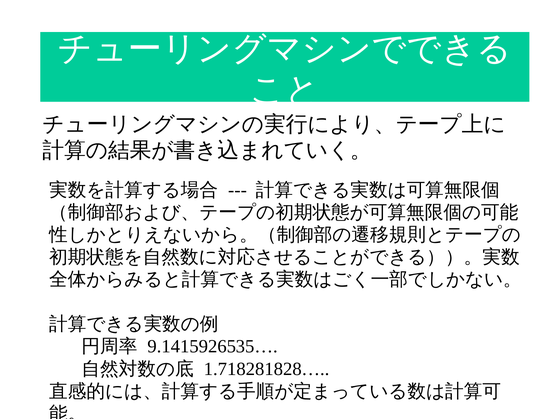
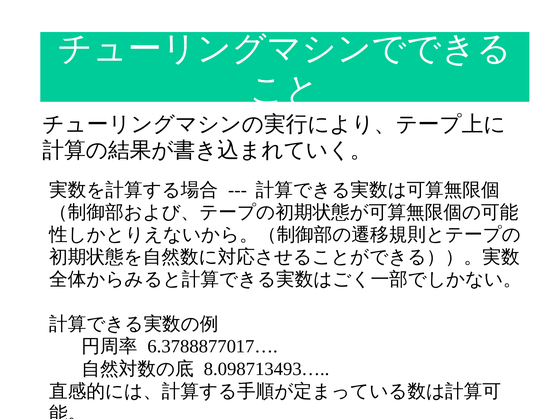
9.1415926535…: 9.1415926535… -> 6.3788877017… (213, 347)
1.718281828…: 1.718281828… -> 8.098713493… (267, 369)
